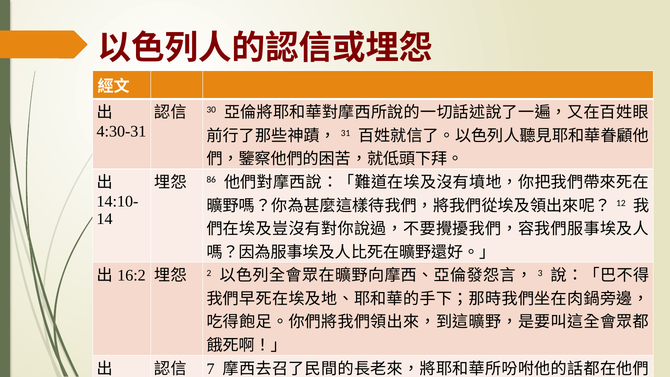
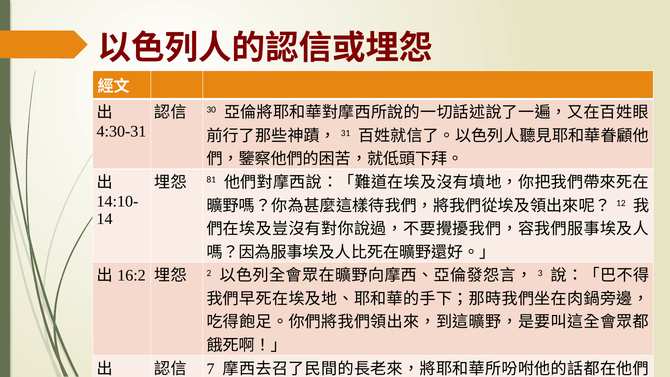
86: 86 -> 81 (211, 180)
